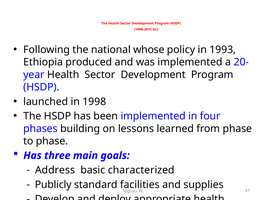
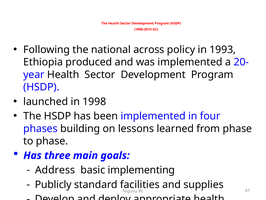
whose: whose -> across (149, 50)
characterized: characterized -> implementing (141, 170)
